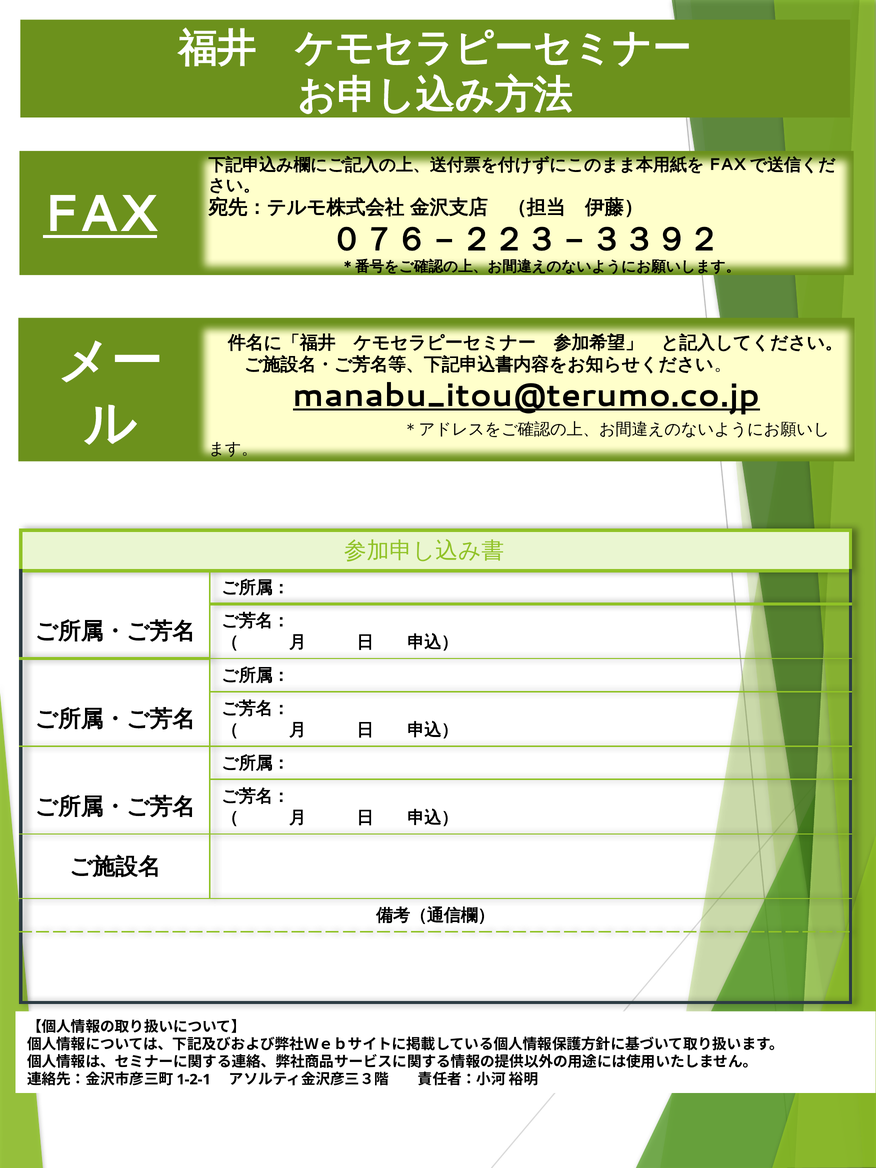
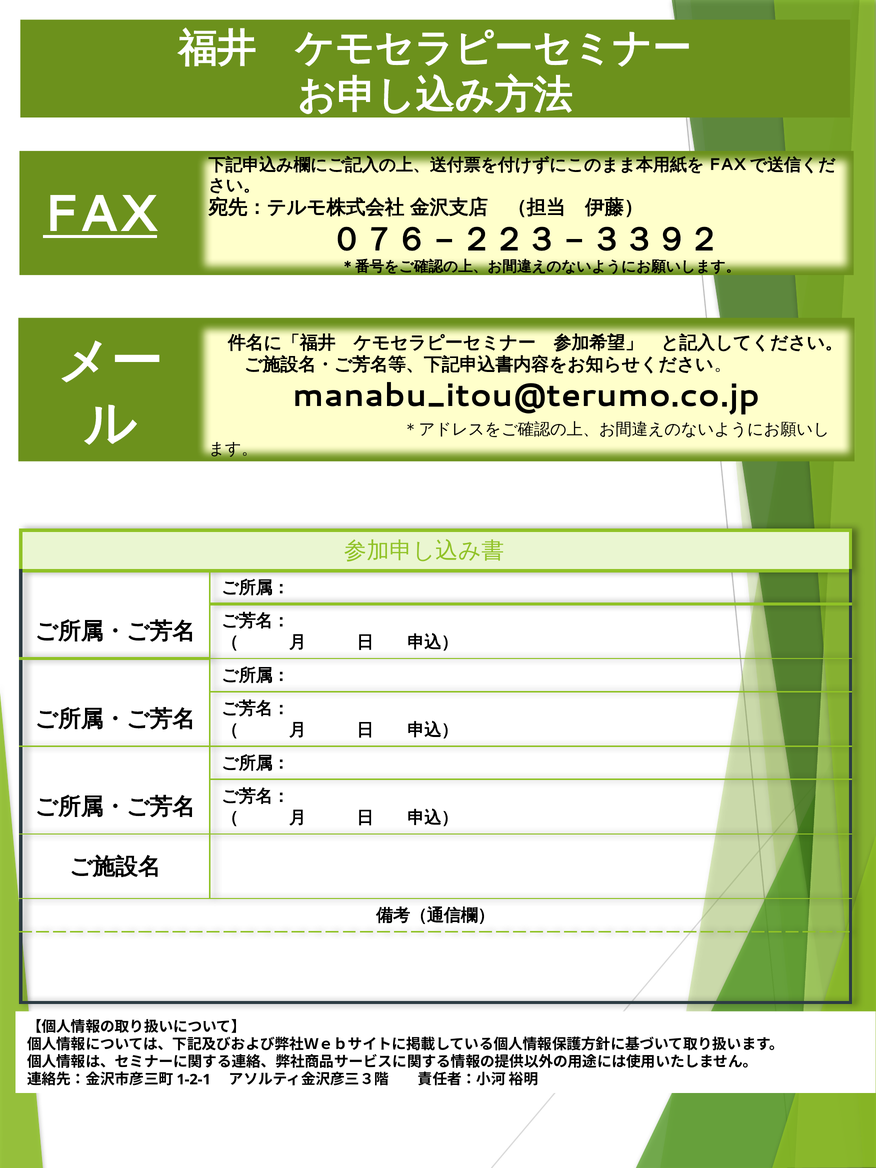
manabu_itou@terumo.co.jp underline: present -> none (527, 396)
